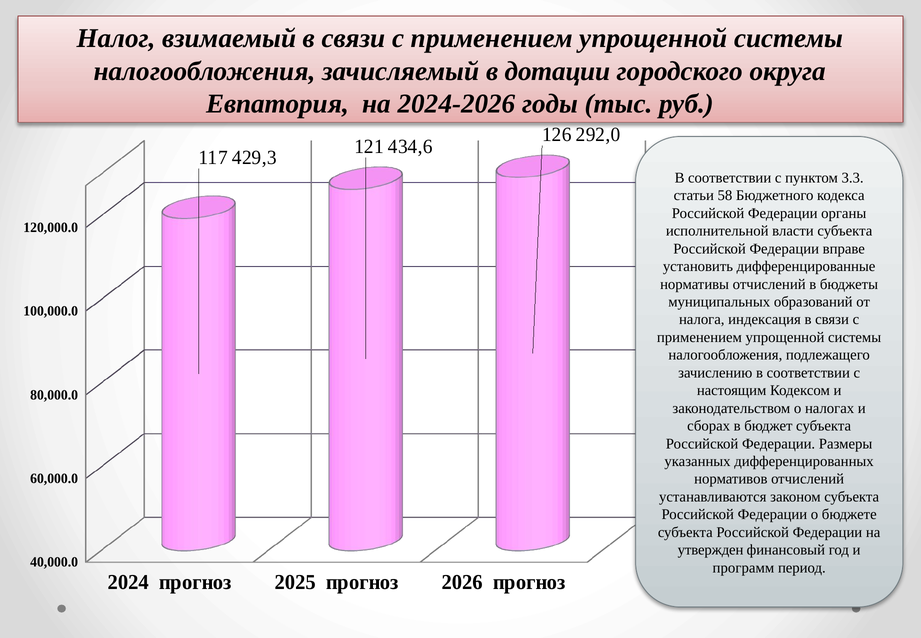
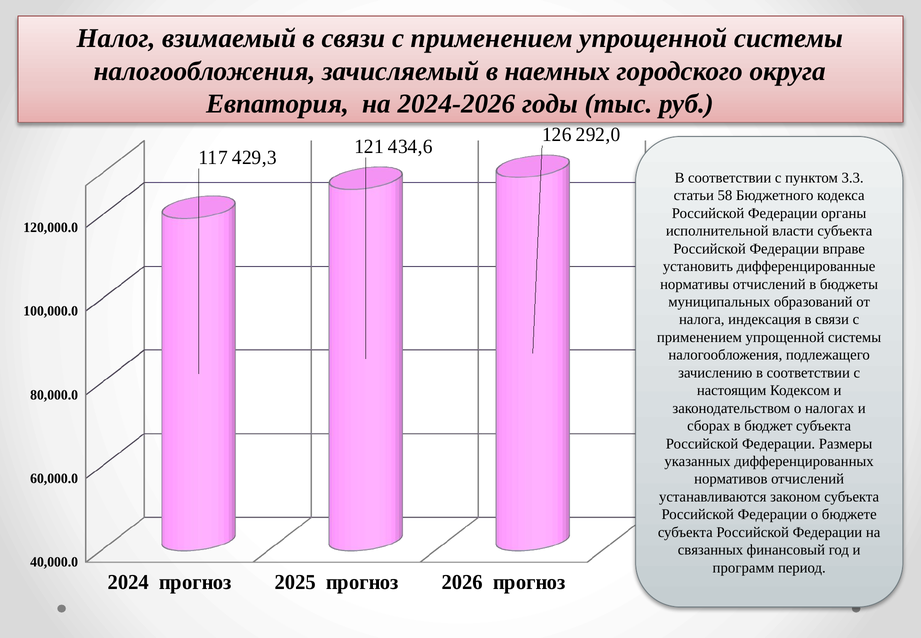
дотации: дотации -> наемных (558, 71)
утвержден: утвержден -> связанных (711, 550)
